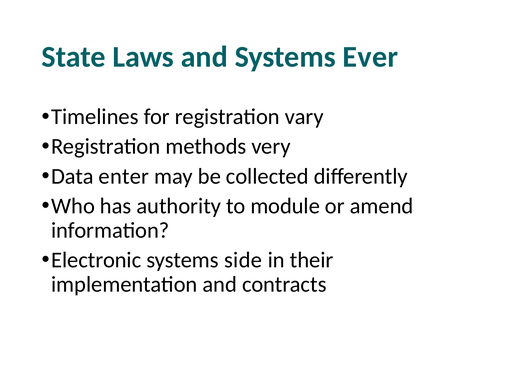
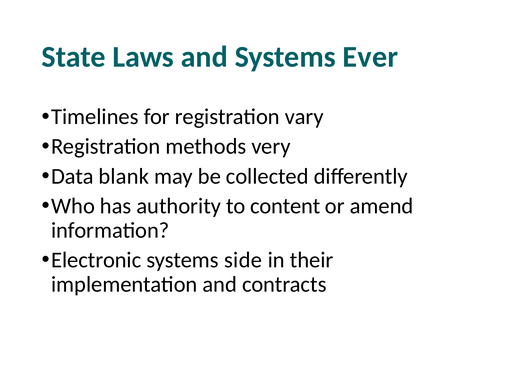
enter: enter -> blank (124, 176)
module: module -> content (285, 206)
